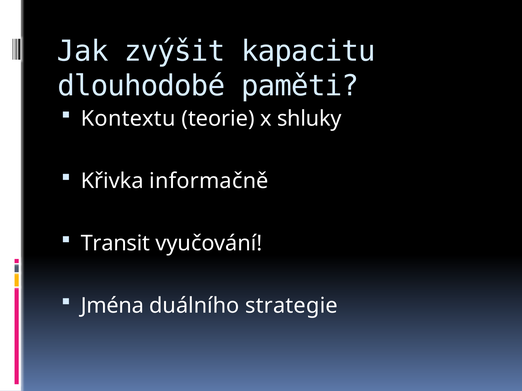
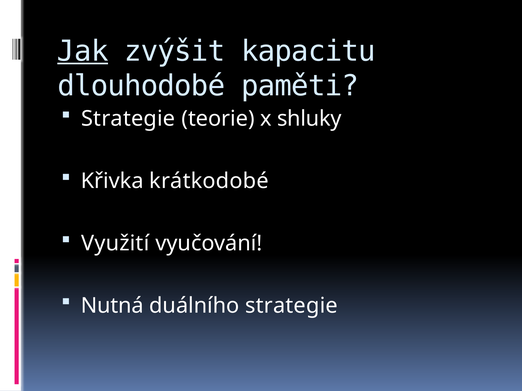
Jak underline: none -> present (83, 51)
Kontextu: Kontextu -> Strategie (128, 119)
informačně: informačně -> krátkodobé (209, 181)
Transit: Transit -> Využití (115, 244)
Jména: Jména -> Nutná (112, 306)
